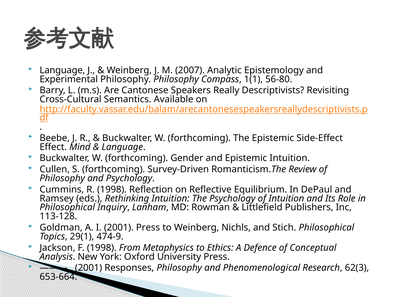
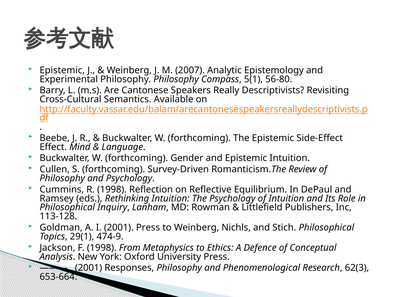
Language: Language -> Epistemic (62, 70)
1(1: 1(1 -> 5(1 (253, 79)
